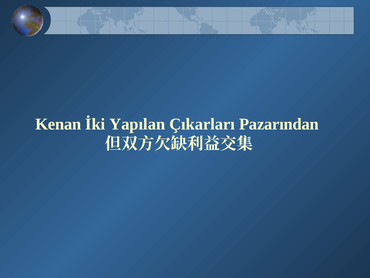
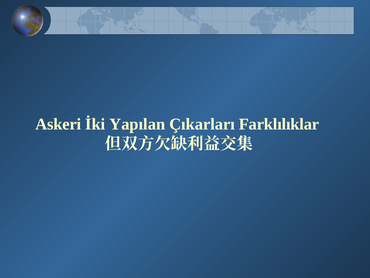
Kenan: Kenan -> Askeri (58, 124)
Pazarından: Pazarından -> Farklılıklar (279, 124)
